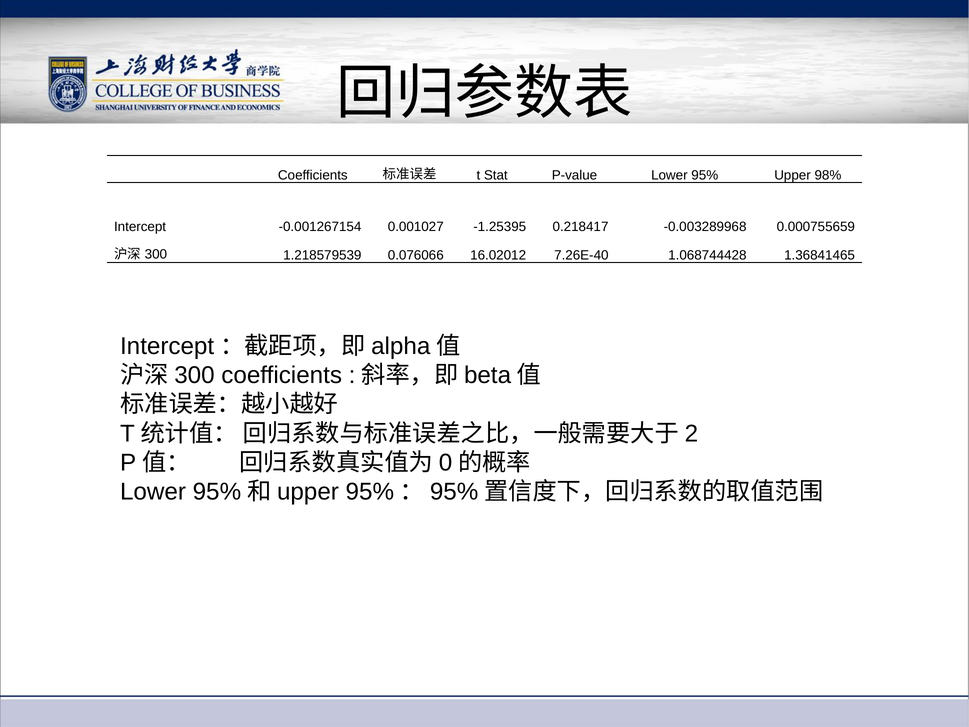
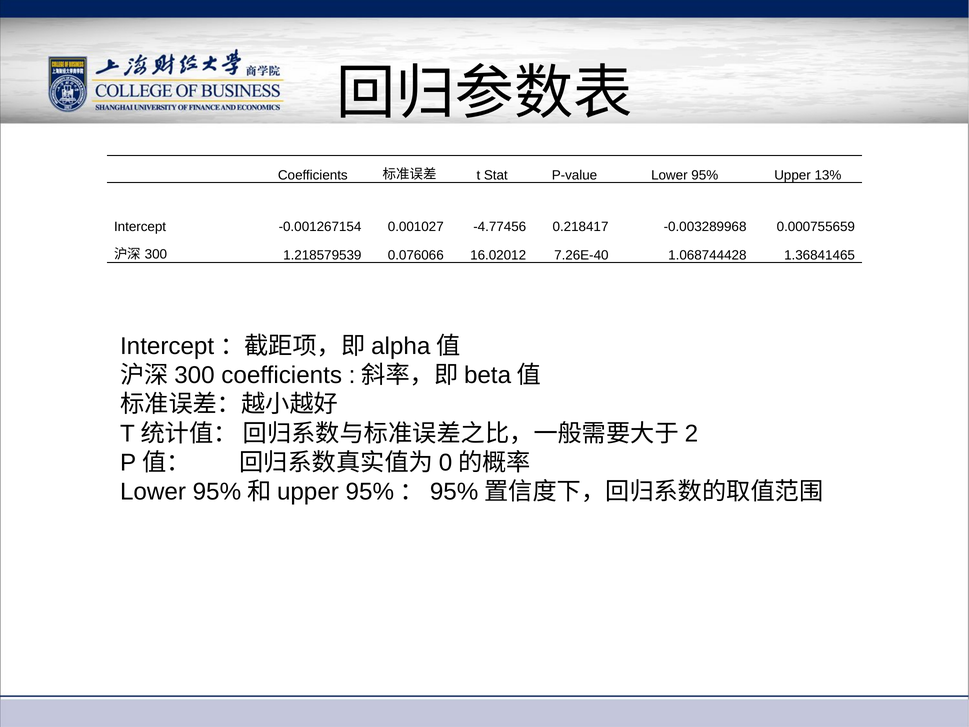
98%: 98% -> 13% (828, 175)
-1.25395: -1.25395 -> -4.77456 (500, 227)
